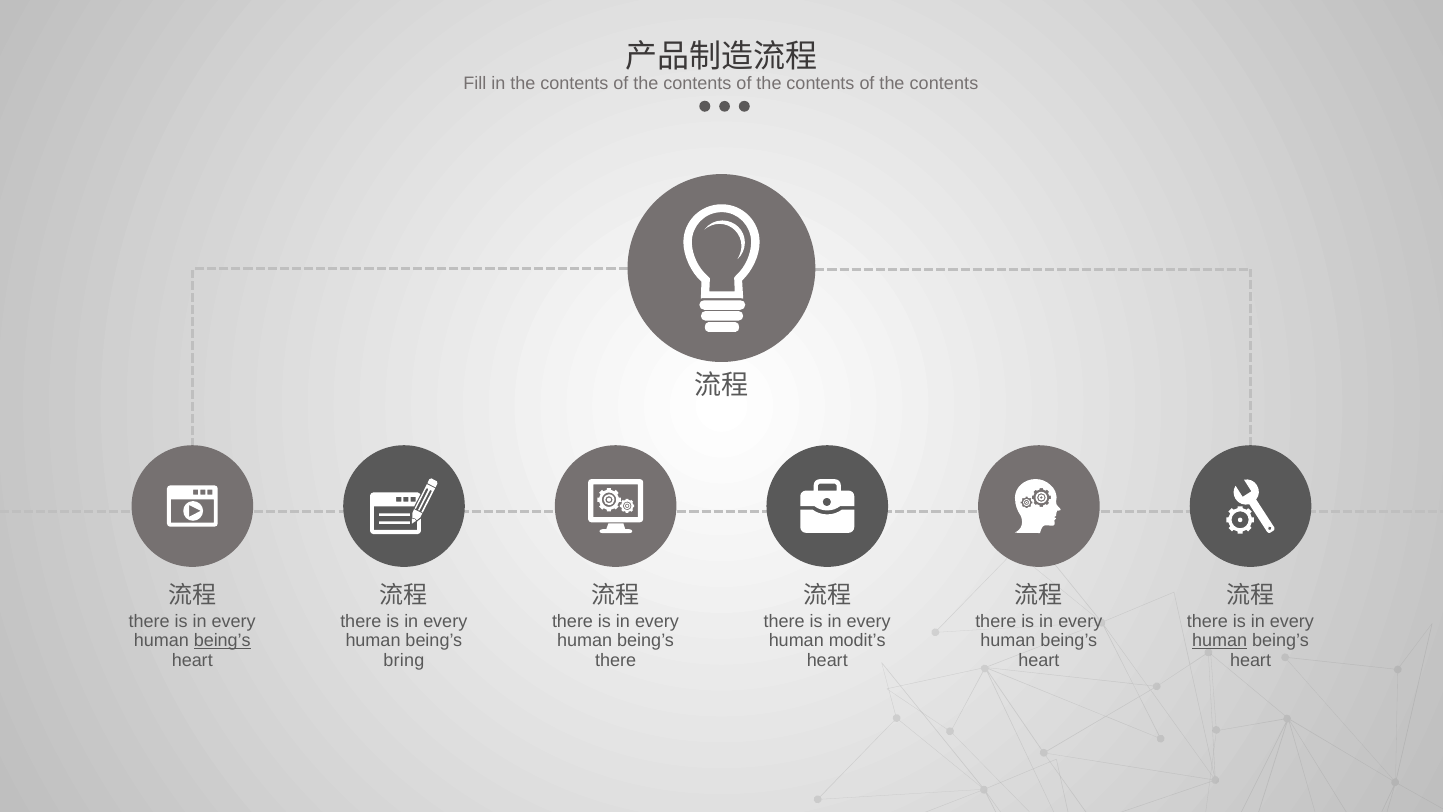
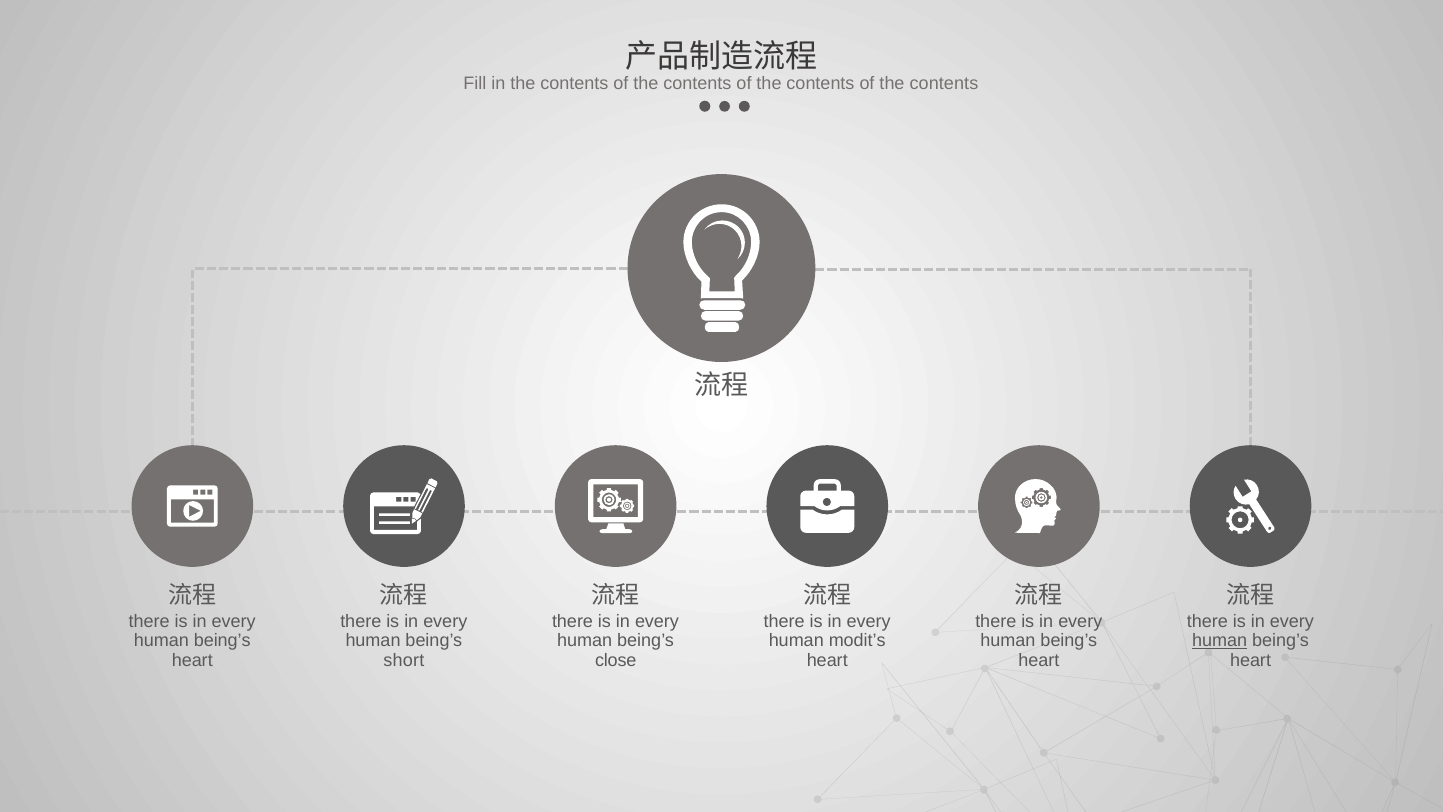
being’s underline: present -> none (222, 641)
bring: bring -> short (404, 660)
there: there -> close (616, 660)
